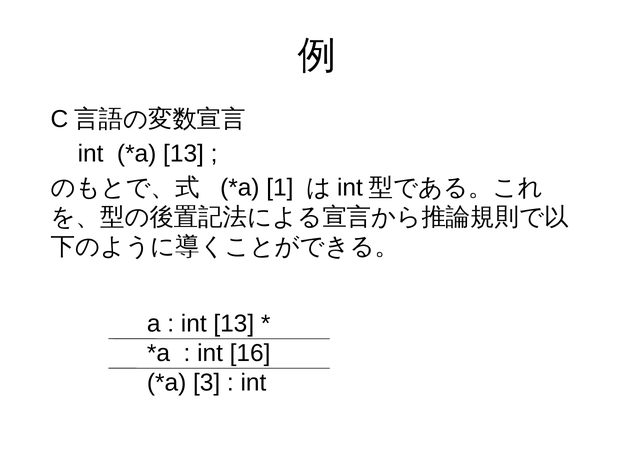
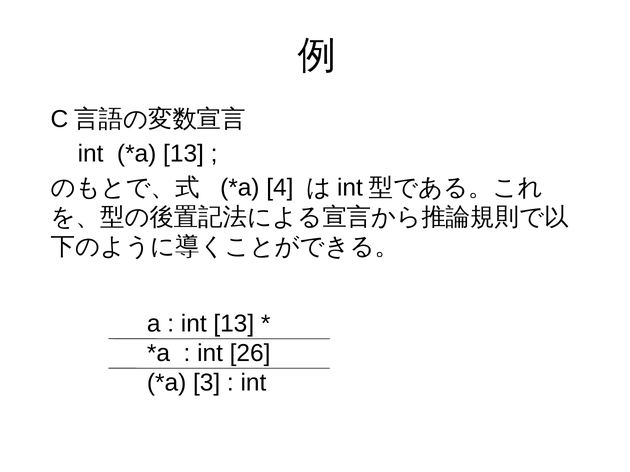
1: 1 -> 4 (280, 188)
16: 16 -> 26 (250, 353)
